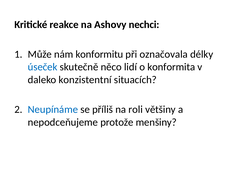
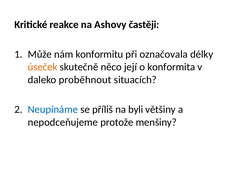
nechci: nechci -> častěji (144, 25)
úseček colour: blue -> orange (43, 67)
lidí: lidí -> její (131, 67)
konzistentní: konzistentní -> proběhnout (85, 80)
roli: roli -> byli (136, 110)
